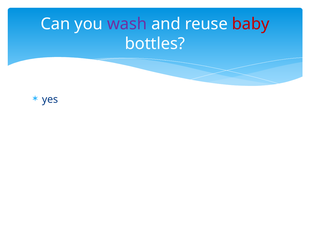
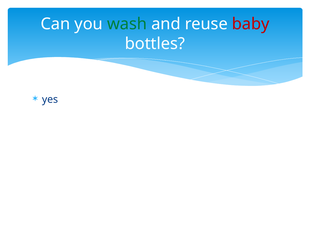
wash colour: purple -> green (127, 24)
